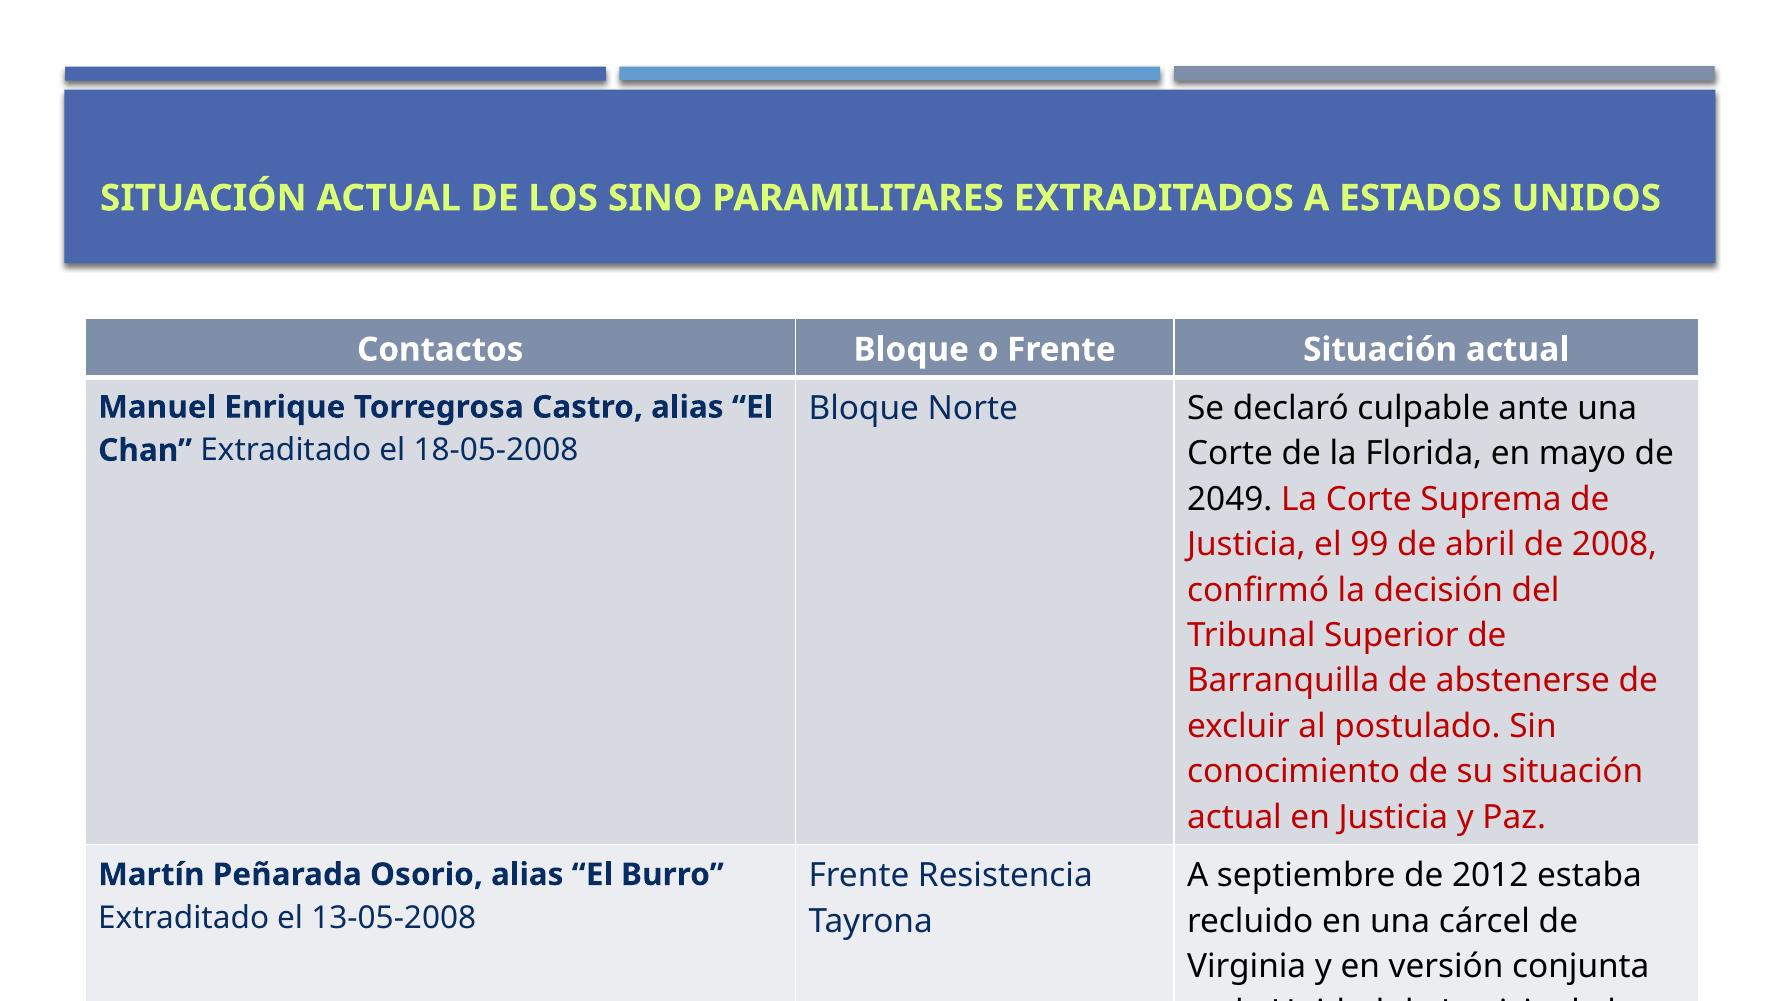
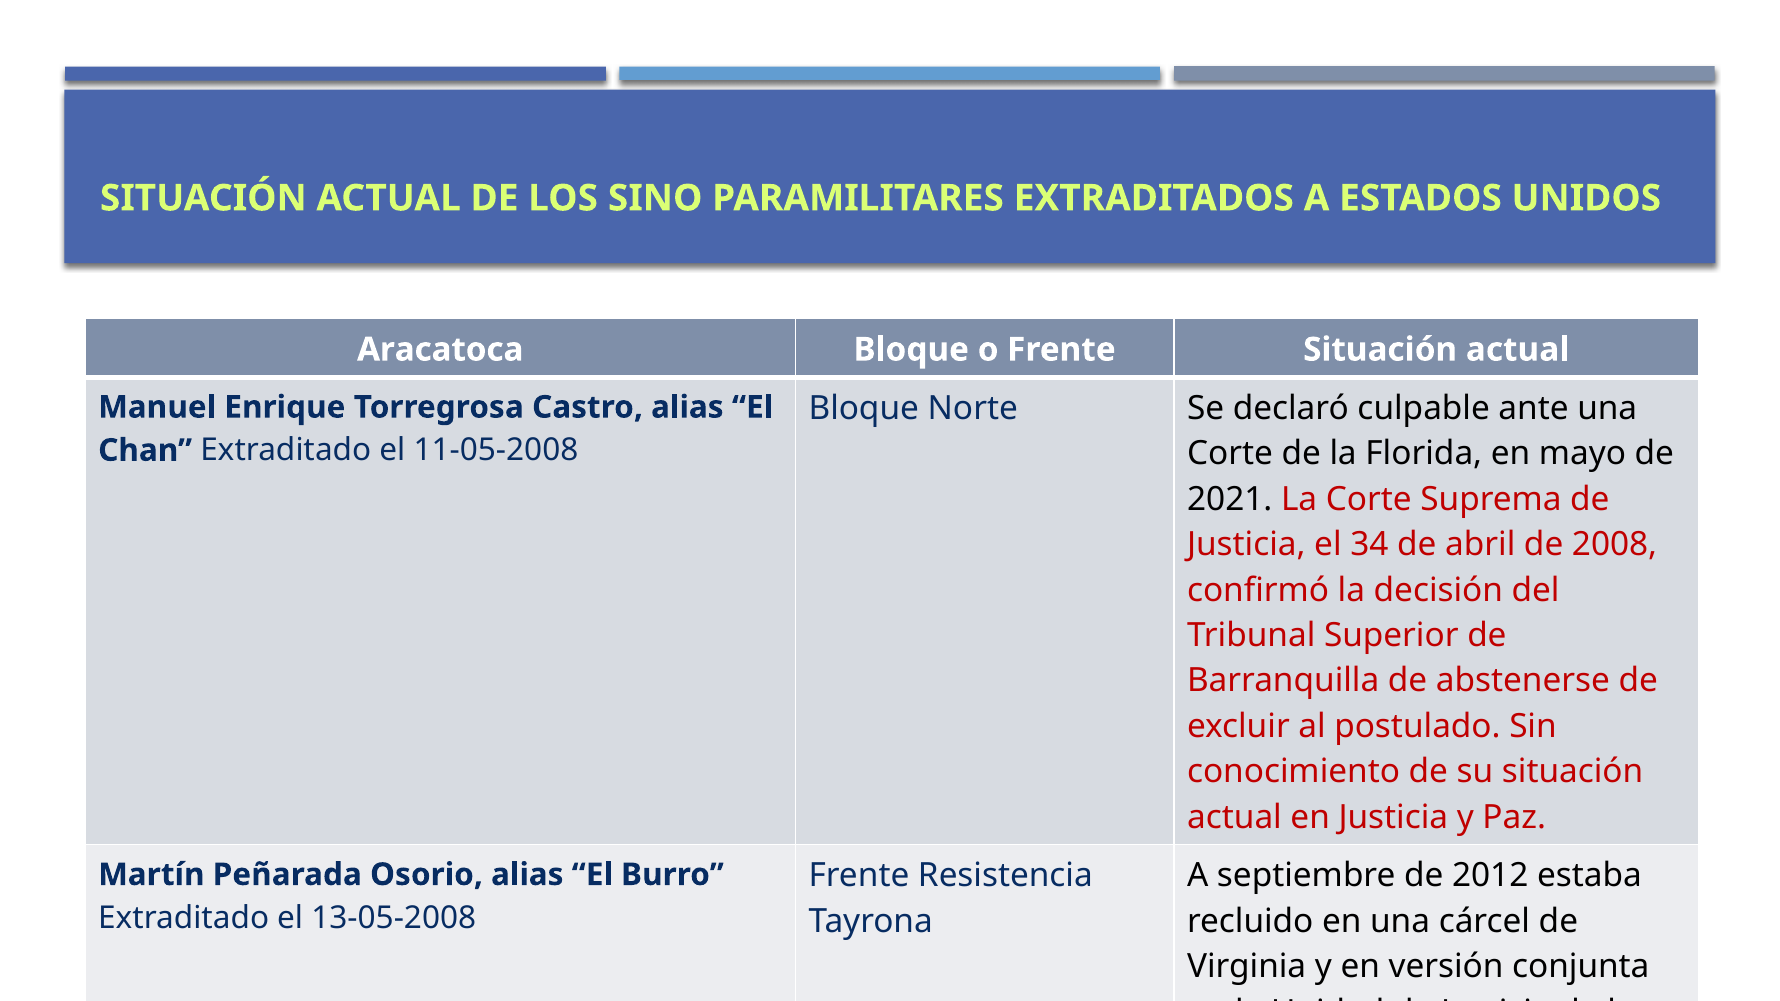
Contactos: Contactos -> Aracatoca (440, 350)
18-05-2008: 18-05-2008 -> 11-05-2008 (496, 450)
2049: 2049 -> 2021 (1230, 499)
99: 99 -> 34 (1369, 545)
